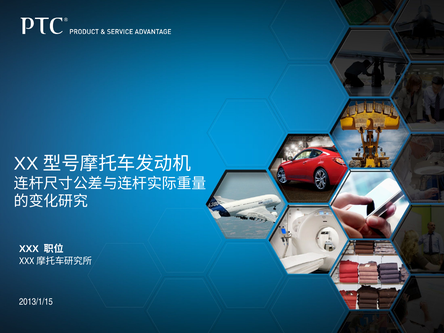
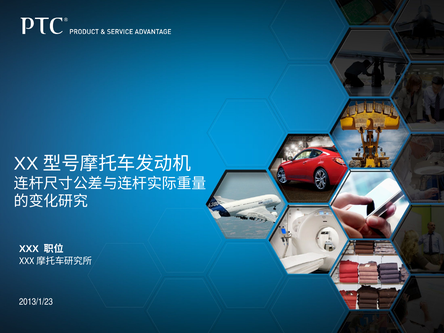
2013/1/15: 2013/1/15 -> 2013/1/23 (36, 302)
